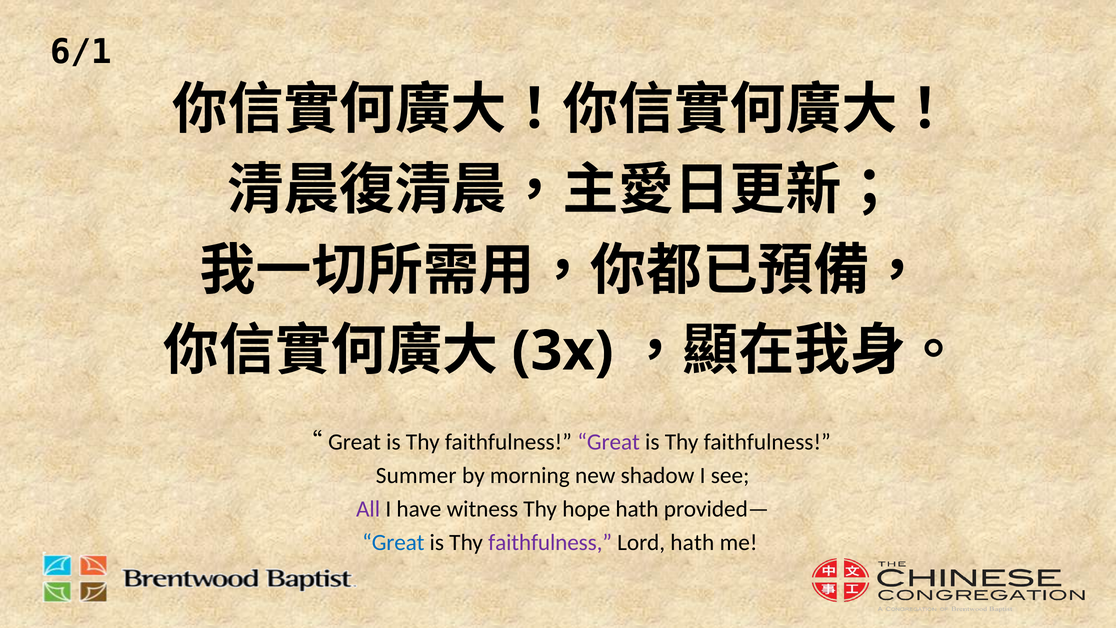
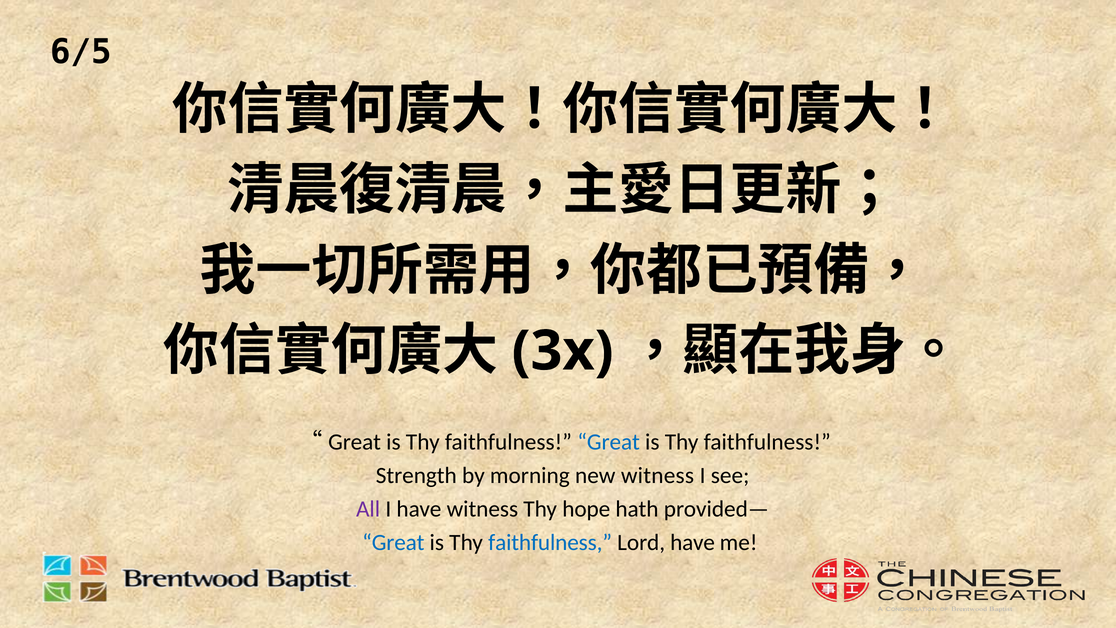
6/1: 6/1 -> 6/5 (81, 52)
Great colour: purple -> blue (609, 442)
Summer: Summer -> Strength (416, 475)
new shadow: shadow -> witness (657, 475)
faithfulness colour: purple -> blue (550, 542)
Lord hath: hath -> have (693, 542)
